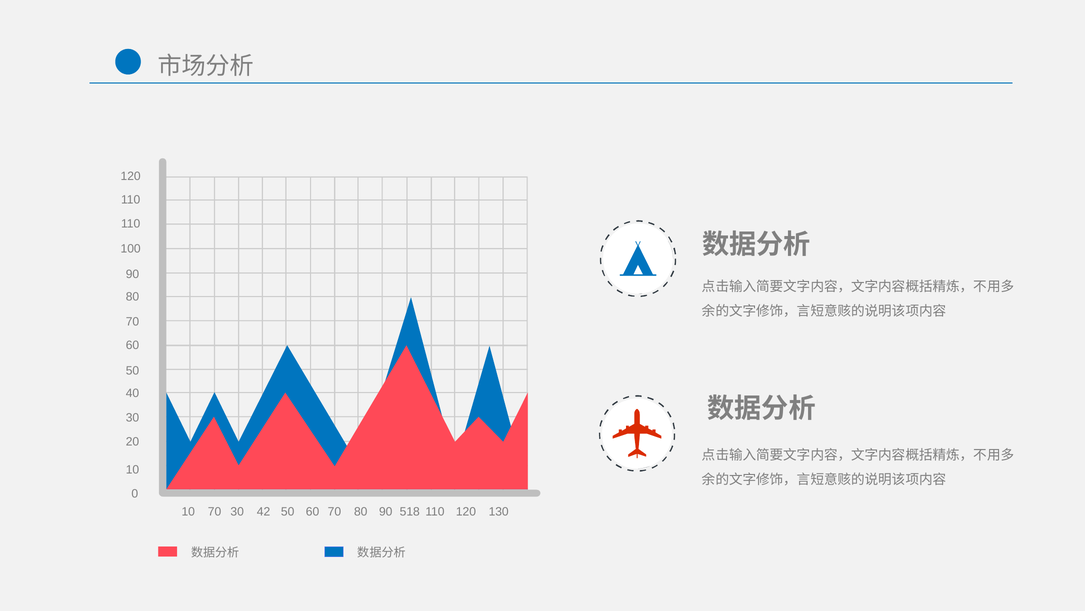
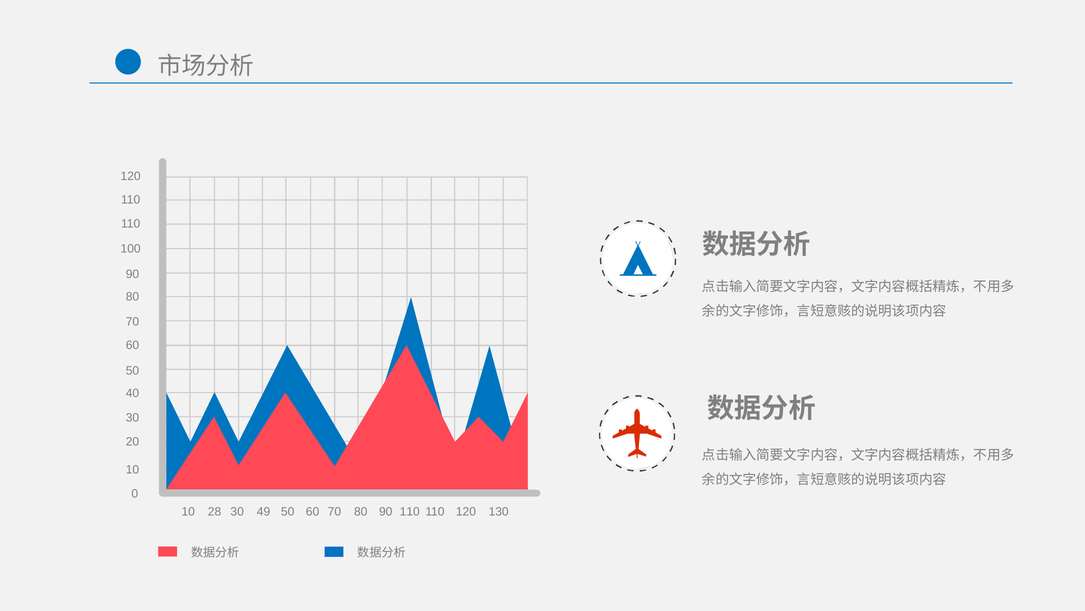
10 70: 70 -> 28 (215, 511)
42: 42 -> 49 (264, 511)
90 518: 518 -> 110 (410, 511)
